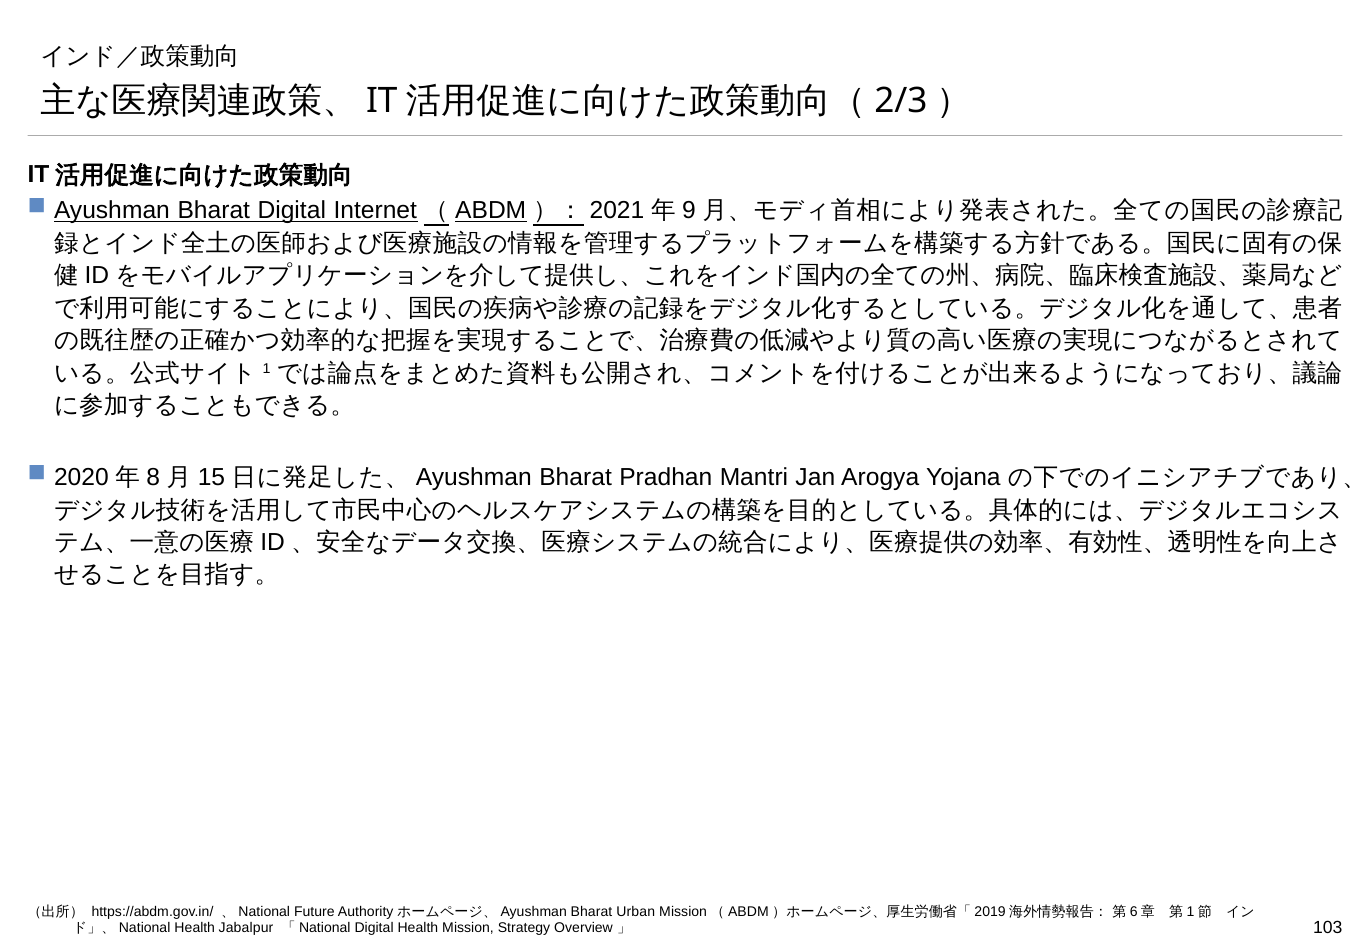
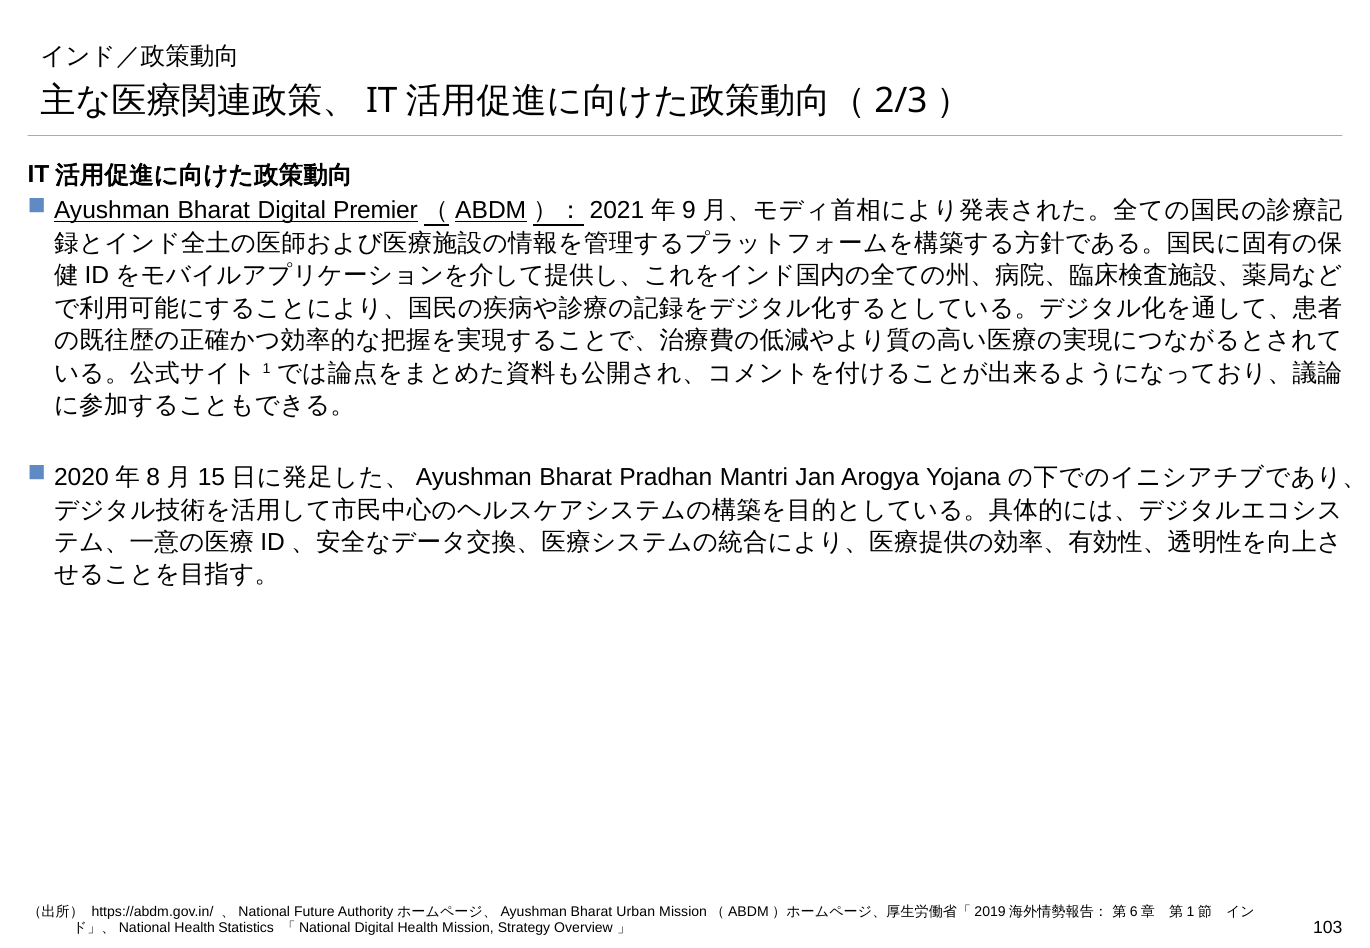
Internet: Internet -> Premier (375, 211)
Jabalpur: Jabalpur -> Statistics (246, 929)
